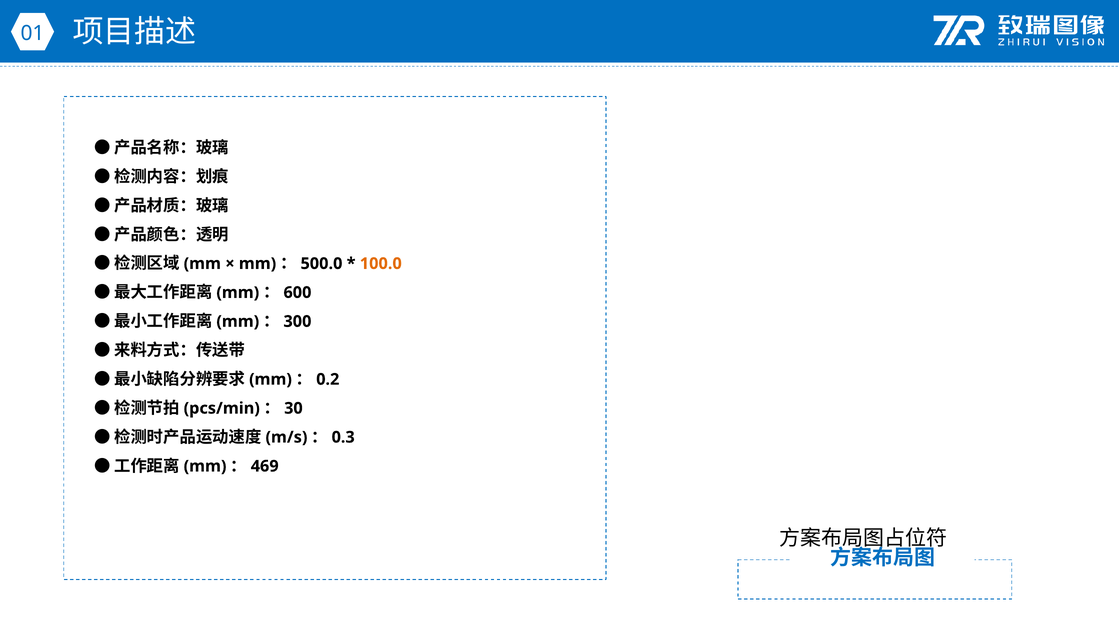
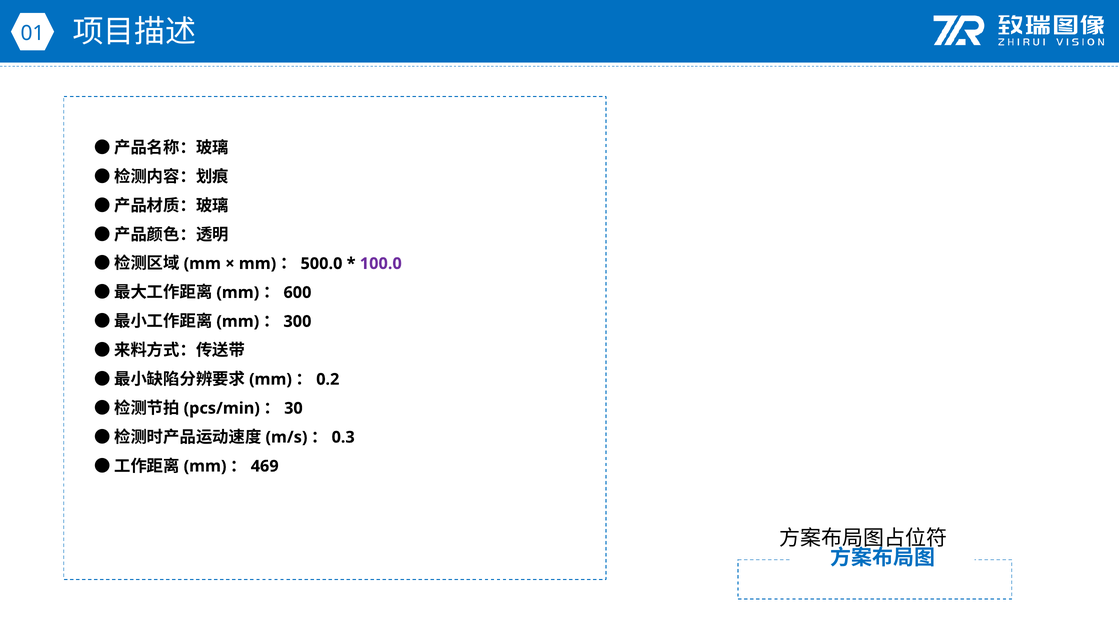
100.0 colour: orange -> purple (381, 263)
